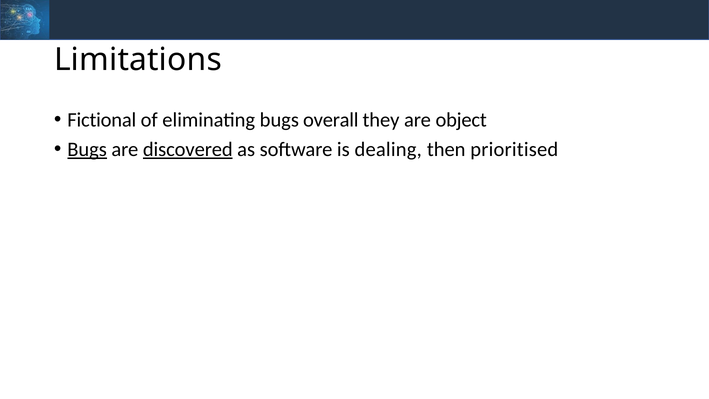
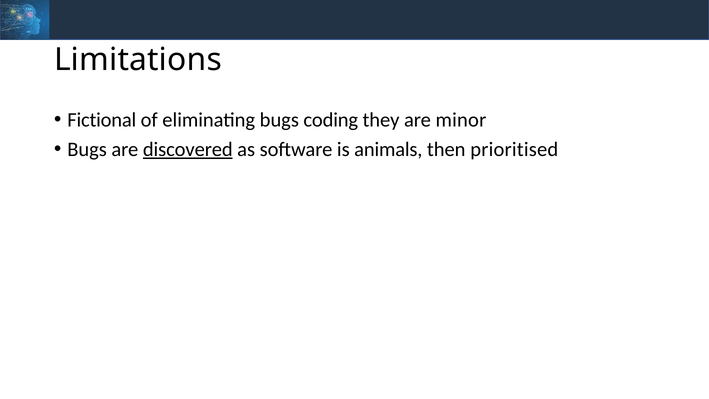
overall: overall -> coding (331, 120)
object: object -> minor (461, 120)
Bugs underline: present -> none (87, 149)
dealing: dealing -> animals (388, 149)
